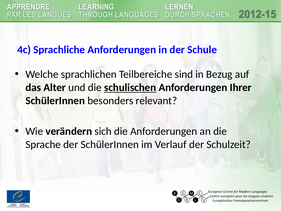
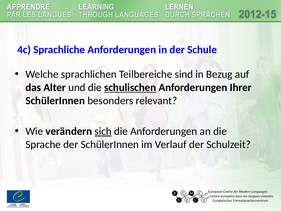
sich underline: none -> present (103, 131)
